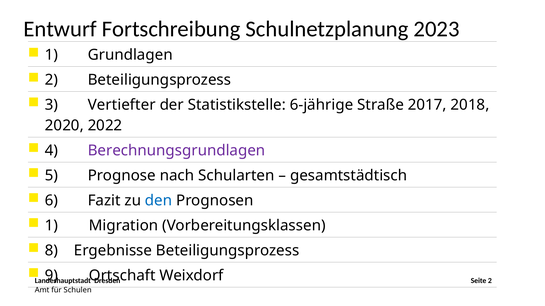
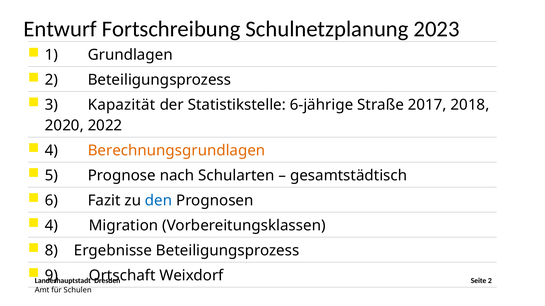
Vertiefter: Vertiefter -> Kapazität (122, 105)
Berechnungsgrundlagen colour: purple -> orange (177, 151)
1: 1 -> 4 (52, 226)
